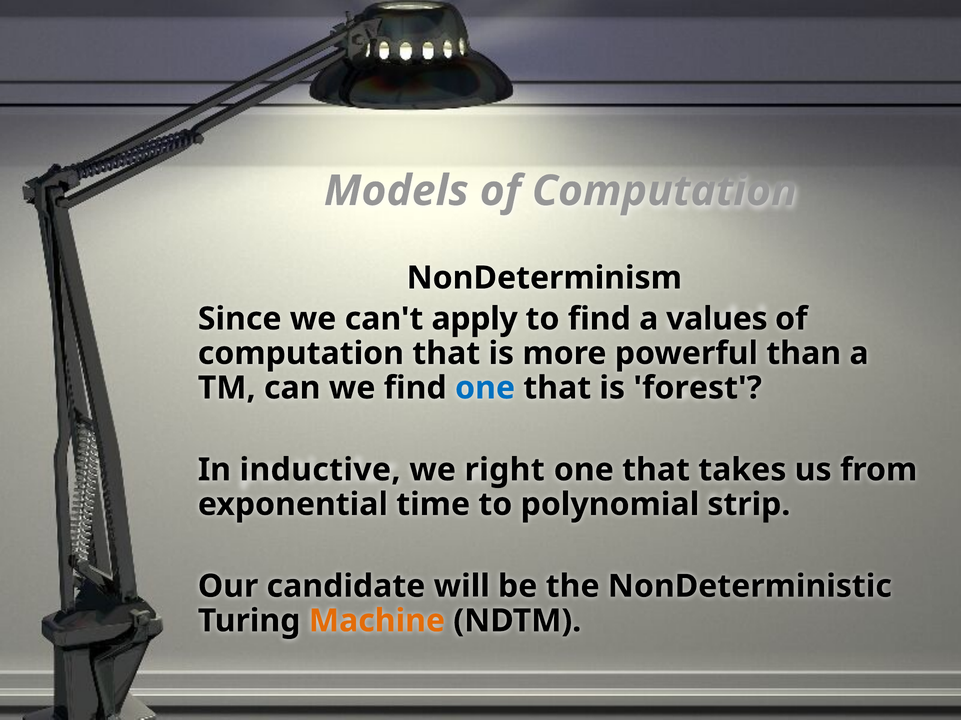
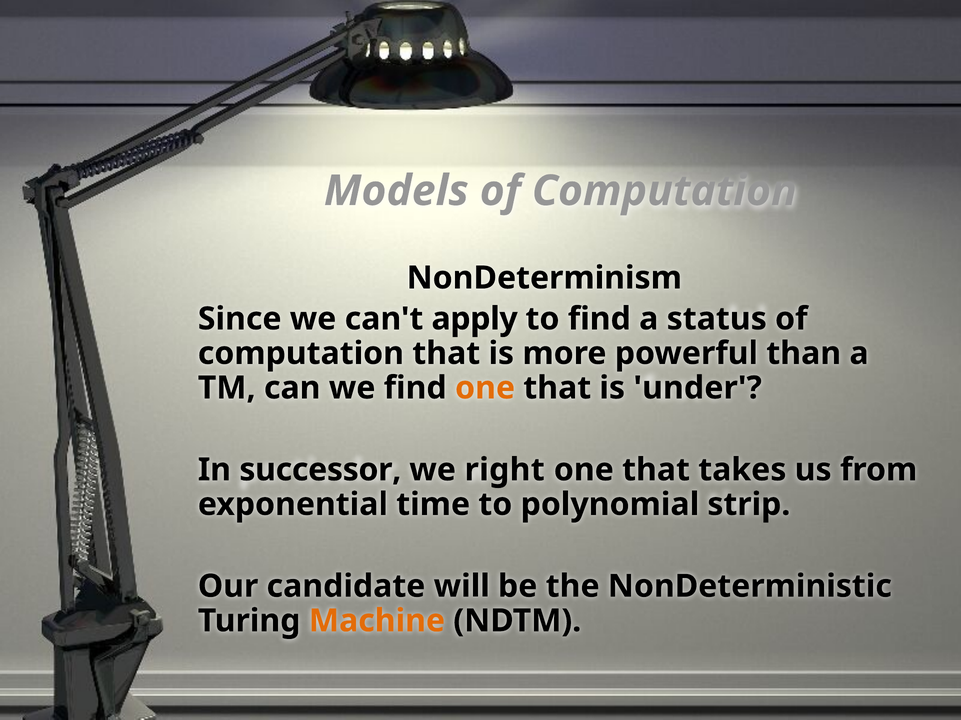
values: values -> status (717, 319)
one colour: blue -> orange (485, 388)
forest: forest -> under (698, 388)
inductive: inductive -> successor (320, 470)
